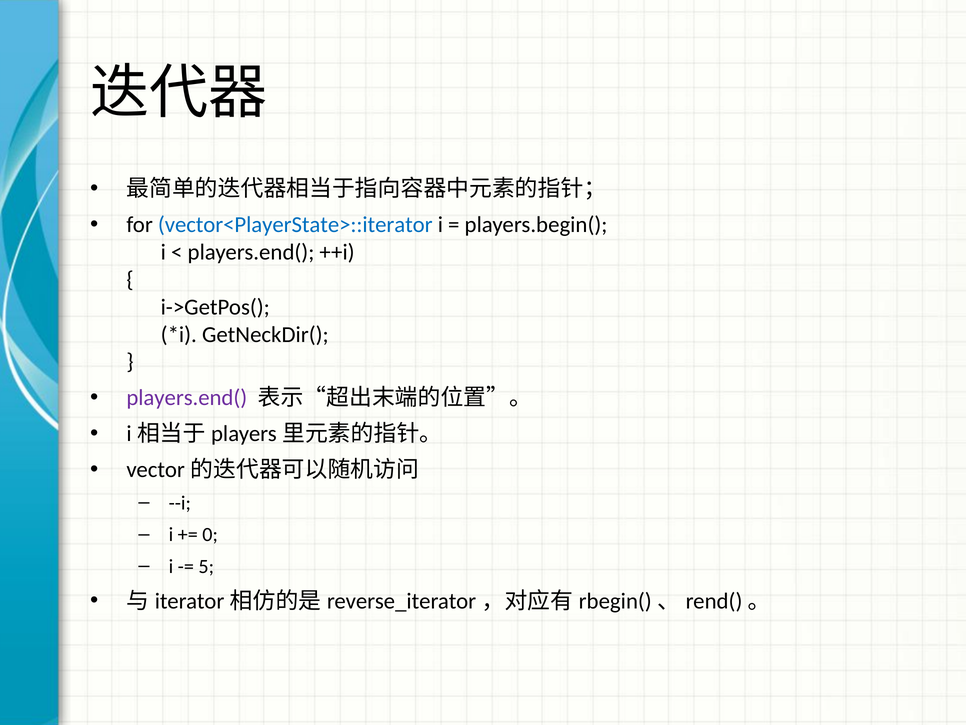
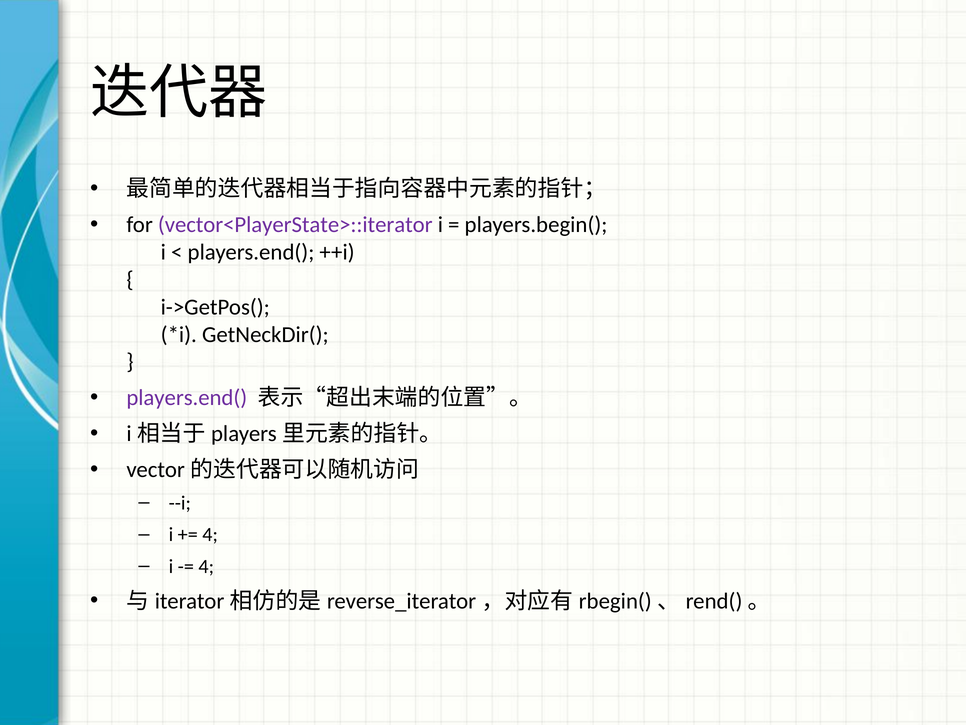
vector<PlayerState>::iterator colour: blue -> purple (295, 225)
0: 0 -> 4 (210, 534)
5: 5 -> 4 (206, 566)
